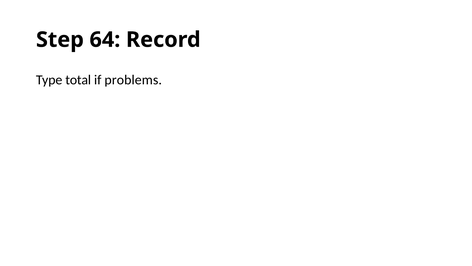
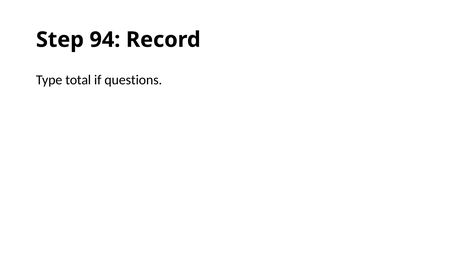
64: 64 -> 94 (105, 40)
problems: problems -> questions (133, 80)
